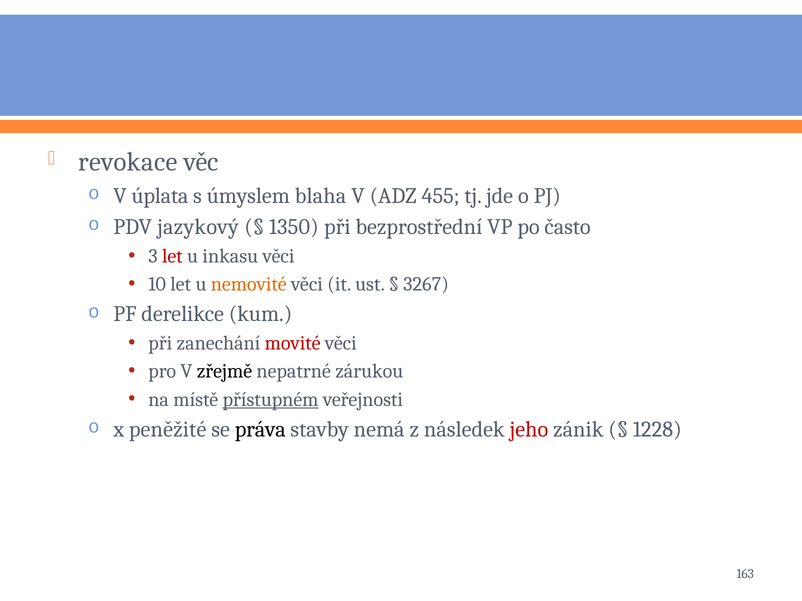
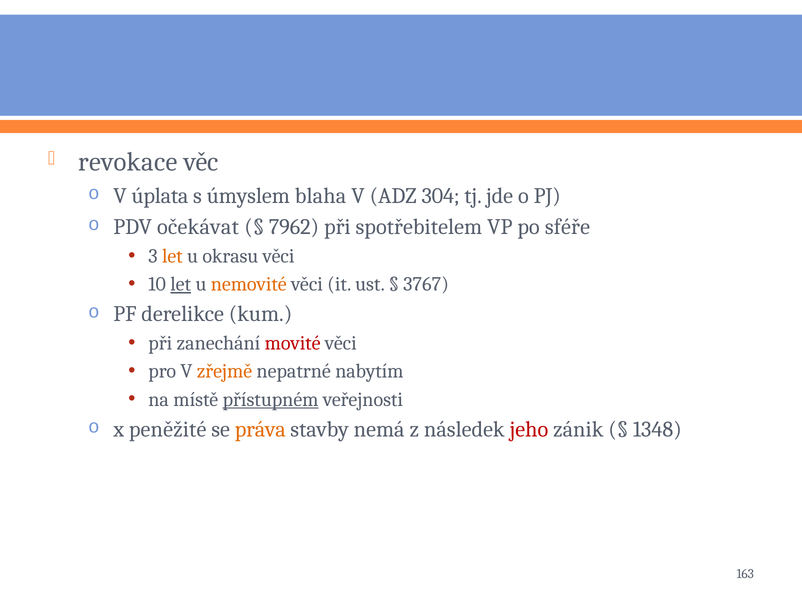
455: 455 -> 304 (441, 196)
jazykový: jazykový -> očekávat (198, 227)
1350: 1350 -> 7962 (294, 227)
bezprostřední: bezprostřední -> spotřebitelem (419, 227)
často: často -> sféře (567, 227)
let colour: red -> orange (172, 256)
inkasu: inkasu -> okrasu (230, 256)
let underline: none -> present (181, 284)
3267: 3267 -> 3767 (426, 284)
zřejmě colour: black -> orange (224, 372)
zárukou: zárukou -> nabytím (369, 372)
práva colour: black -> orange (260, 430)
1228: 1228 -> 1348 (657, 430)
